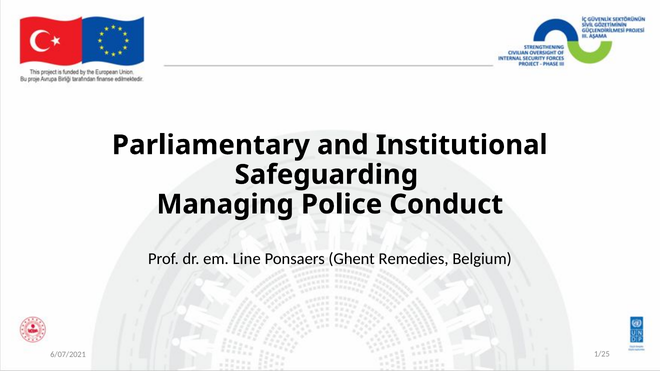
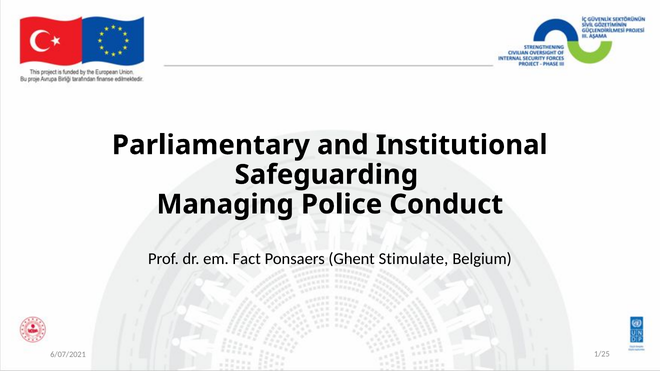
Line: Line -> Fact (247, 259)
Remedies: Remedies -> Stimulate (413, 259)
